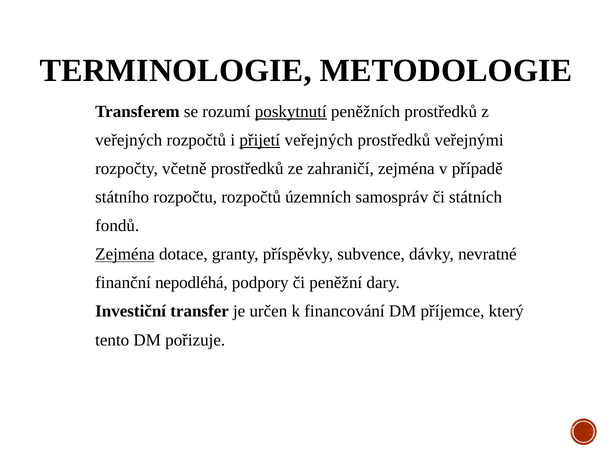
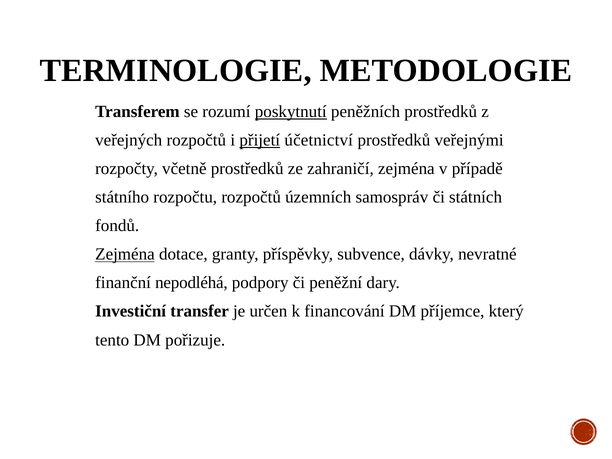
přijetí veřejných: veřejných -> účetnictví (319, 140)
